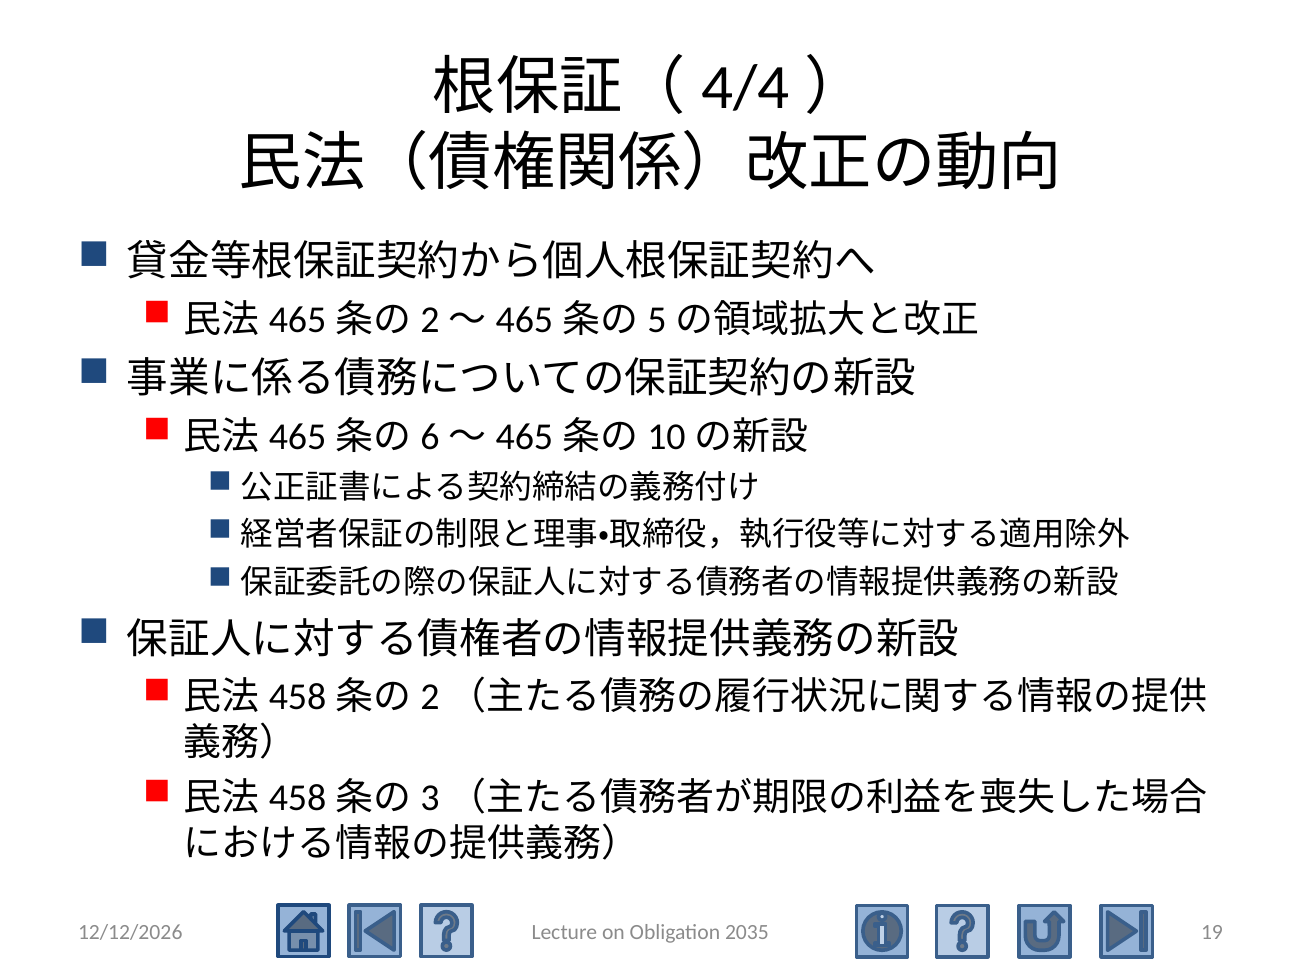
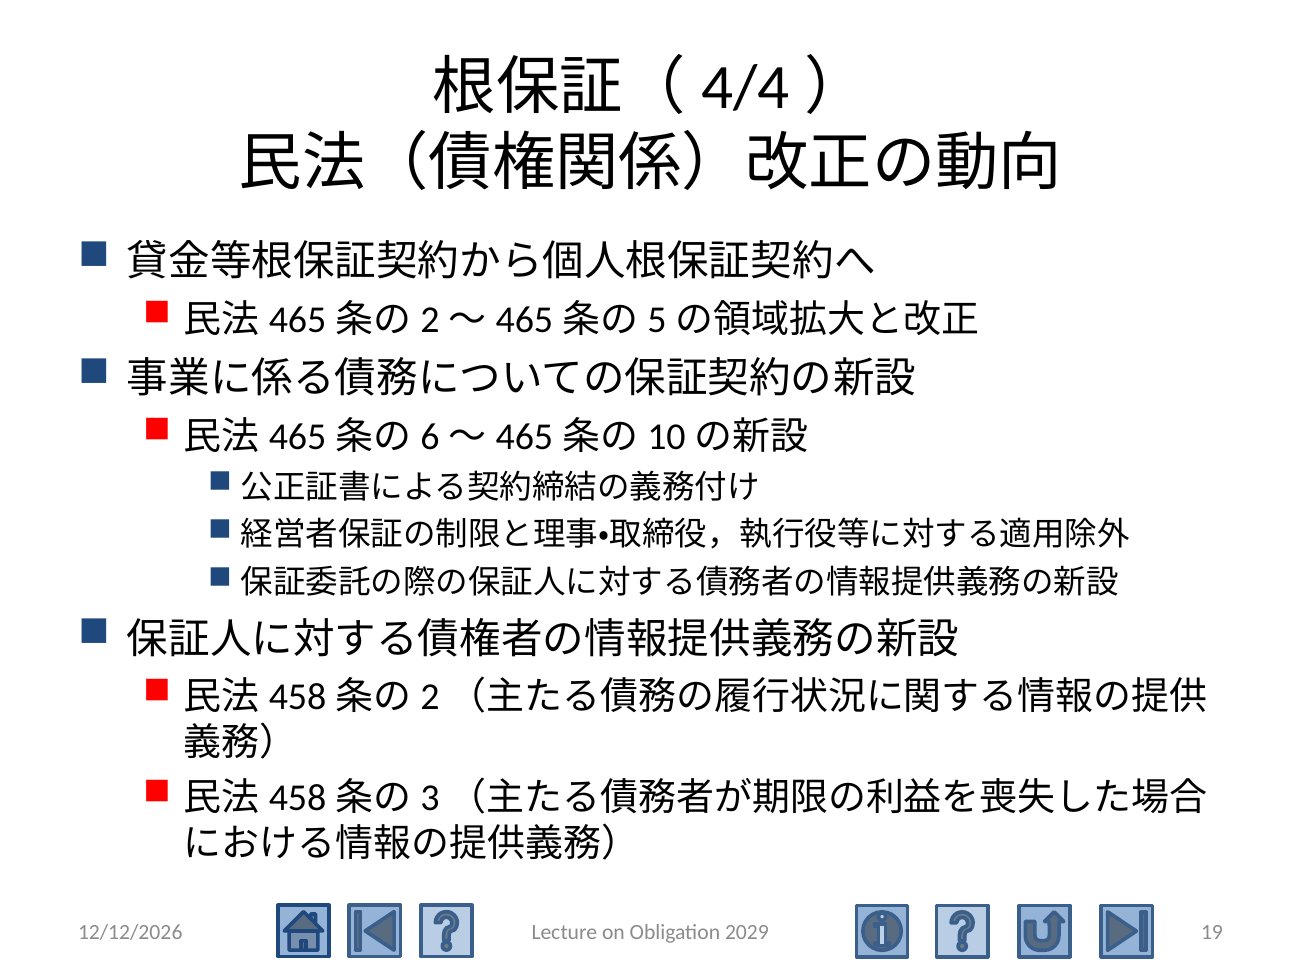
2035: 2035 -> 2029 (747, 932)
